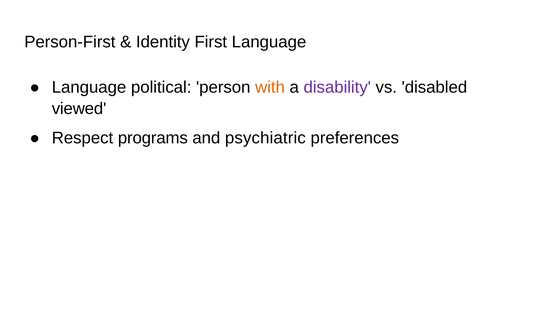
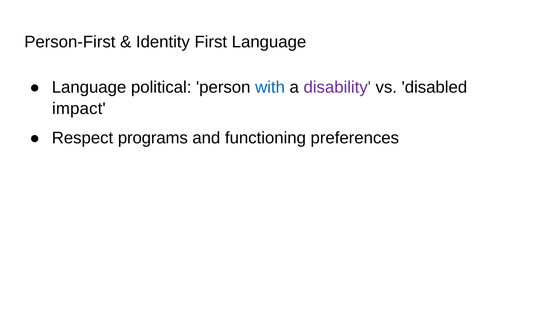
with colour: orange -> blue (270, 87)
viewed: viewed -> impact (79, 109)
psychiatric: psychiatric -> functioning (265, 138)
